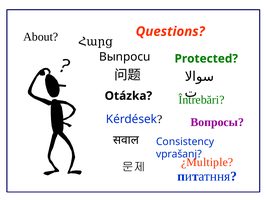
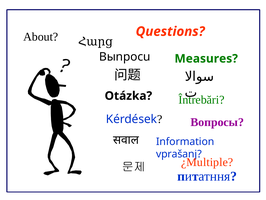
Protected: Protected -> Measures (206, 59)
Consistency: Consistency -> Information (185, 141)
